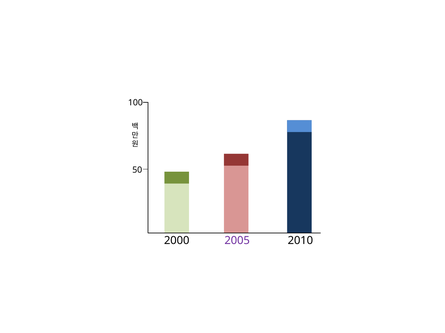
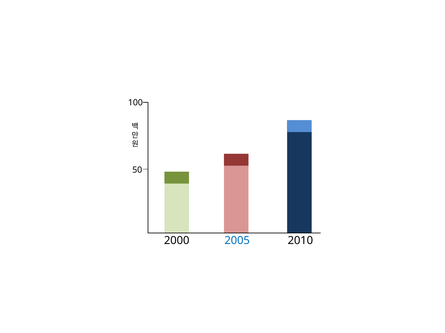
2005 colour: purple -> blue (237, 241)
